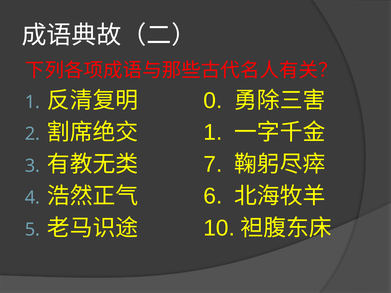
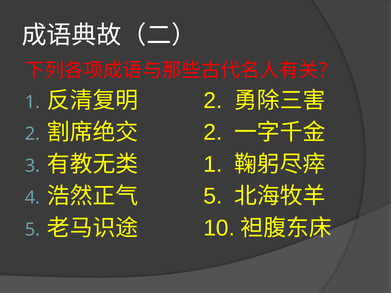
0: 0 -> 2 (213, 101)
1: 1 -> 2 (213, 133)
7: 7 -> 1 (213, 164)
6: 6 -> 5 (213, 196)
